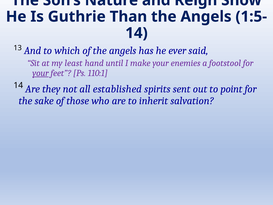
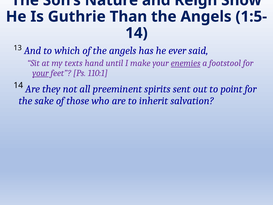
least: least -> texts (74, 63)
enemies underline: none -> present (186, 63)
established: established -> preeminent (117, 89)
